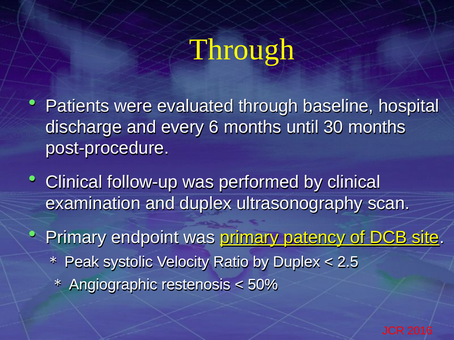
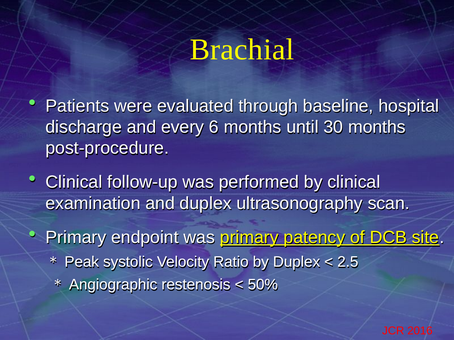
Through: Through -> Brachial (242, 50)
